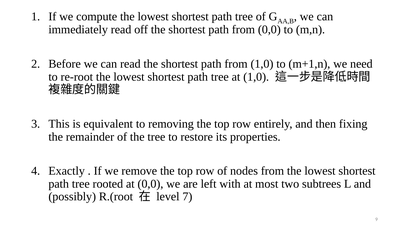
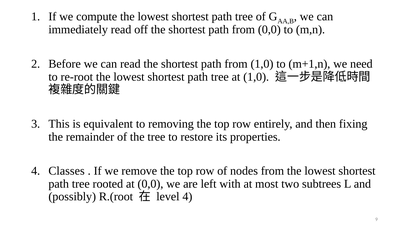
Exactly: Exactly -> Classes (67, 171)
level 7: 7 -> 4 (187, 197)
